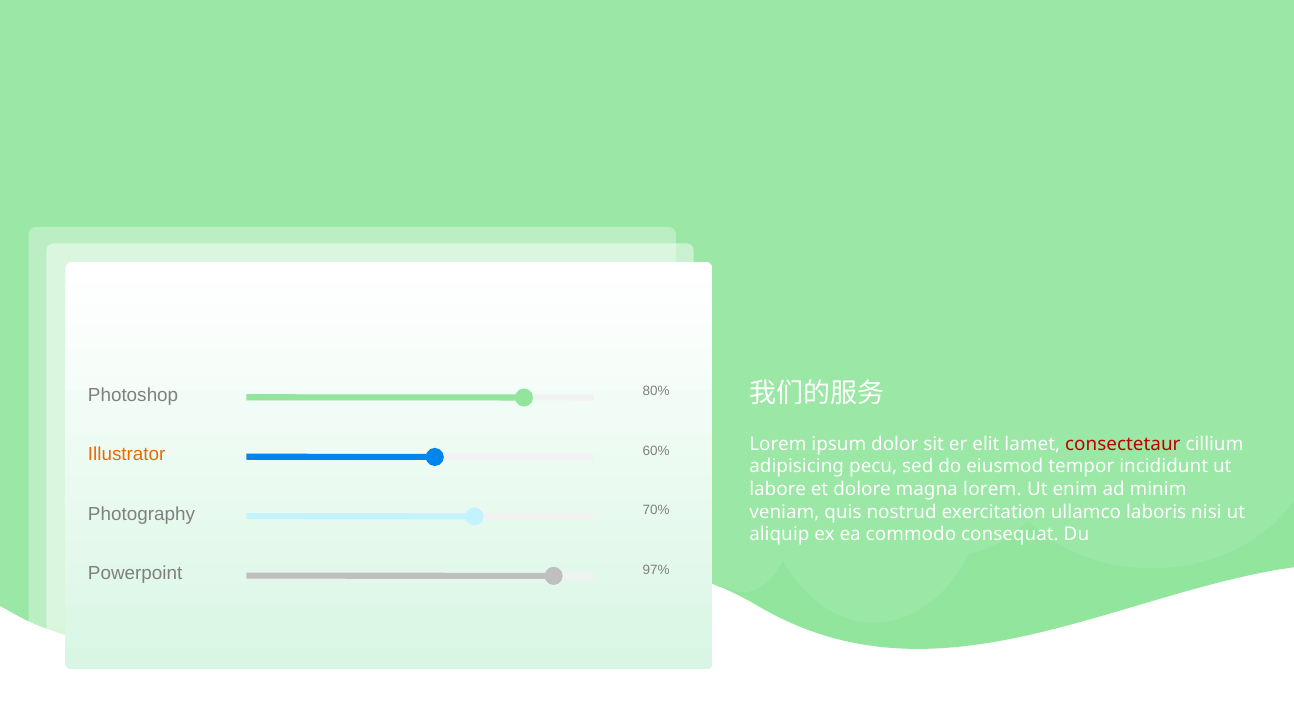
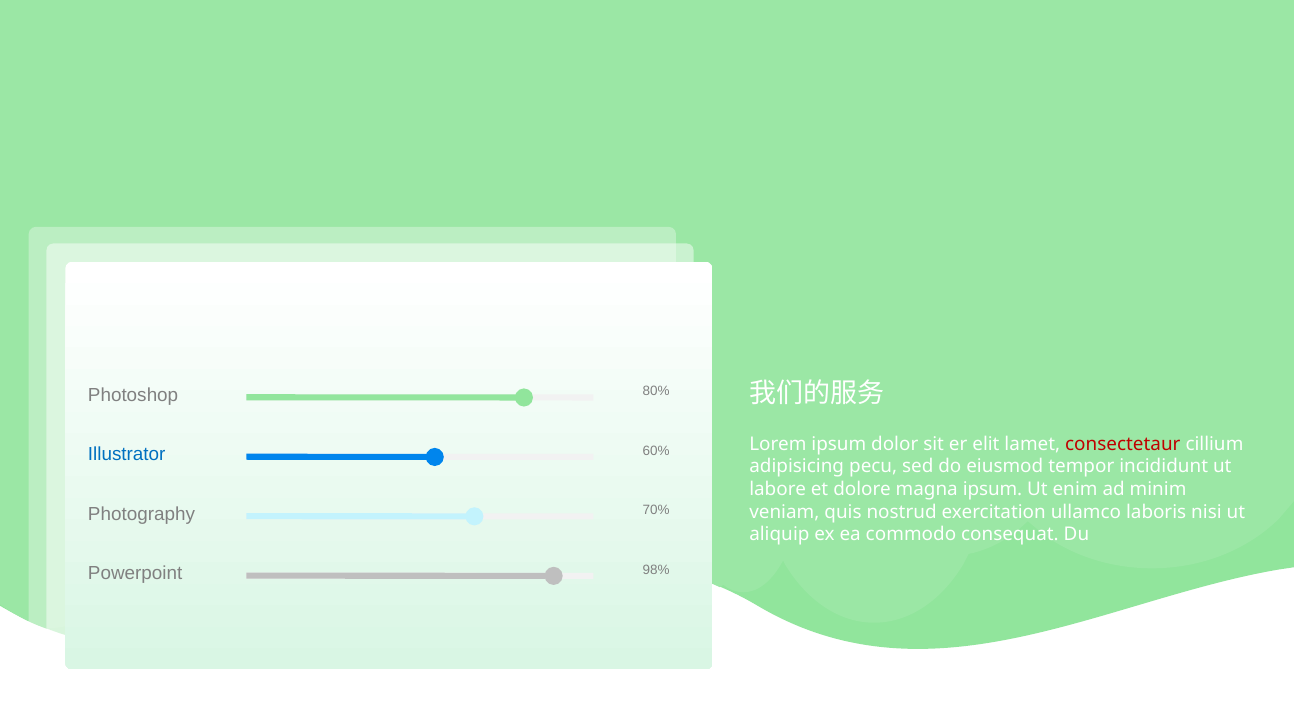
Illustrator colour: orange -> blue (127, 454)
magna lorem: lorem -> ipsum (993, 489)
97%: 97% -> 98% (656, 570)
